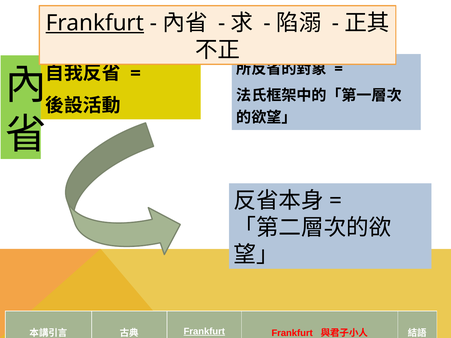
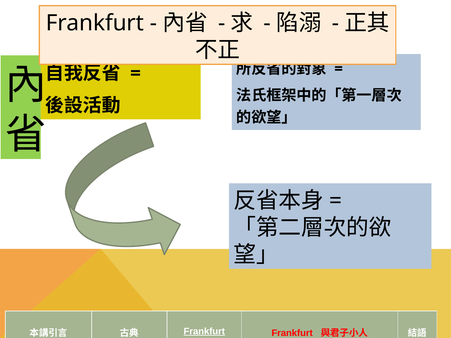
Frankfurt underline: present -> none (95, 23)
